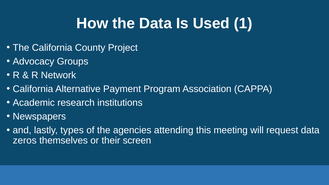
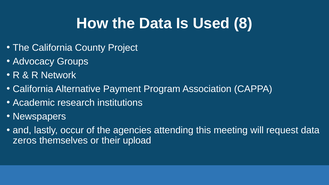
1: 1 -> 8 (243, 23)
types: types -> occur (72, 130)
screen: screen -> upload (137, 141)
